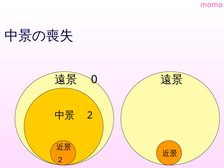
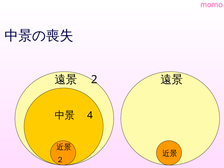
0: 0 -> 2 (94, 80)
2: 2 -> 4 (90, 115)
